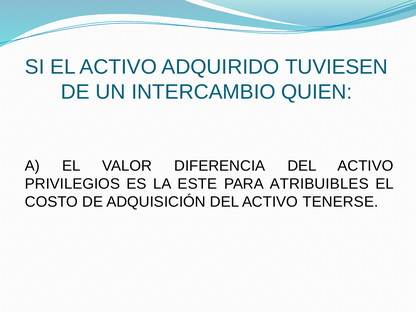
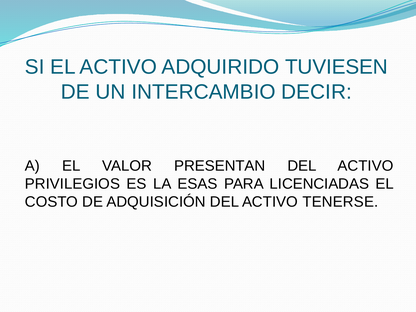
QUIEN: QUIEN -> DECIR (317, 92)
DIFERENCIA: DIFERENCIA -> PRESENTAN (220, 166)
ESTE: ESTE -> ESAS (197, 184)
ATRIBUIBLES: ATRIBUIBLES -> LICENCIADAS (319, 184)
